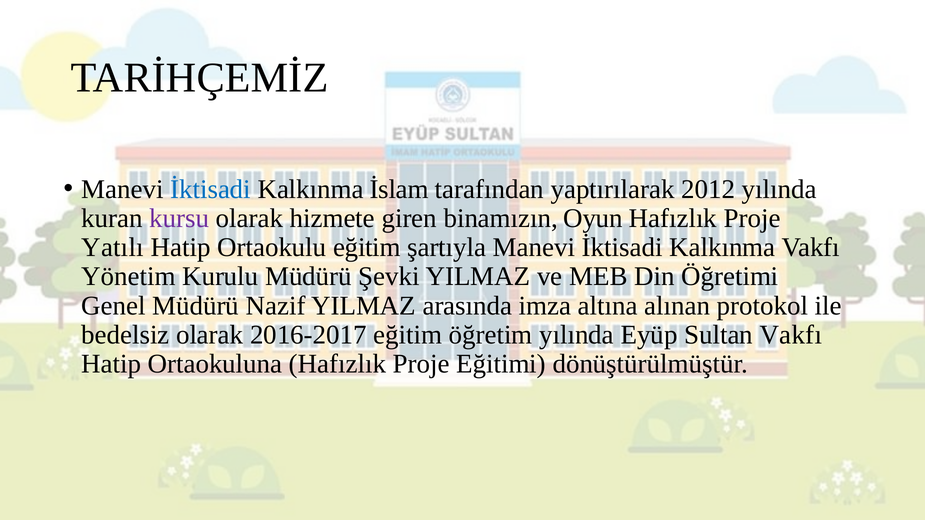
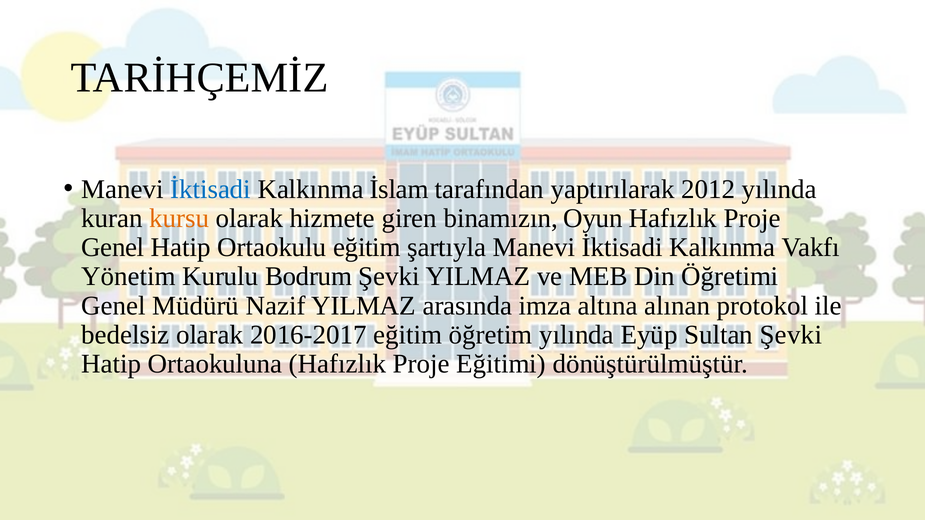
kursu colour: purple -> orange (179, 218)
Yatılı: Yatılı -> Genel (113, 248)
Kurulu Müdürü: Müdürü -> Bodrum (309, 277)
Sultan Vakfı: Vakfı -> Şevki (791, 335)
